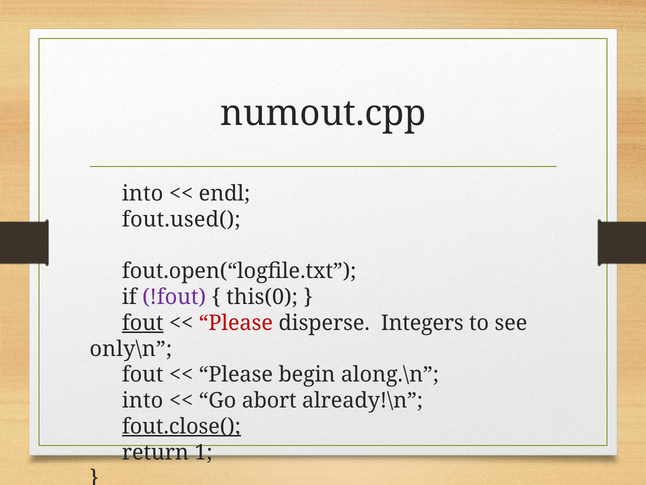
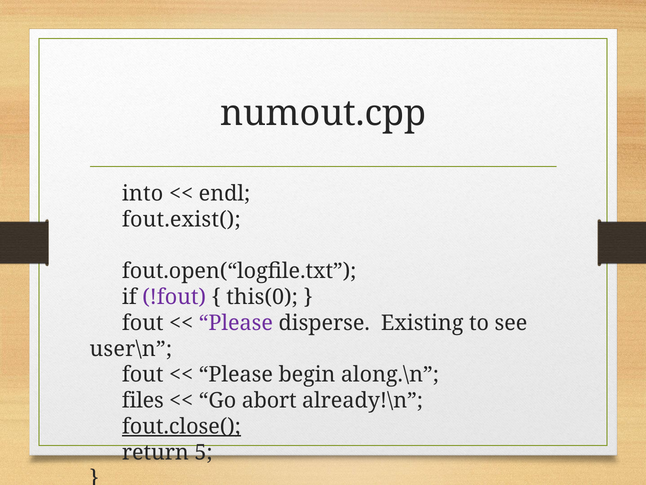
fout.used(: fout.used( -> fout.exist( (181, 219)
fout underline: present -> none (143, 323)
Please colour: red -> purple (236, 323)
Integers: Integers -> Existing (422, 323)
only\n: only\n -> user\n (131, 349)
into: into -> files (143, 400)
1: 1 -> 5 (203, 452)
